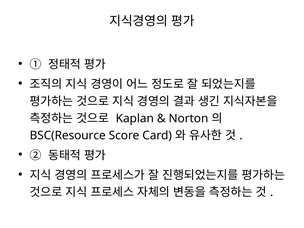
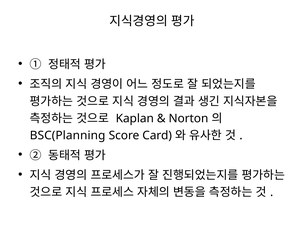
BSC(Resource: BSC(Resource -> BSC(Planning (68, 136)
